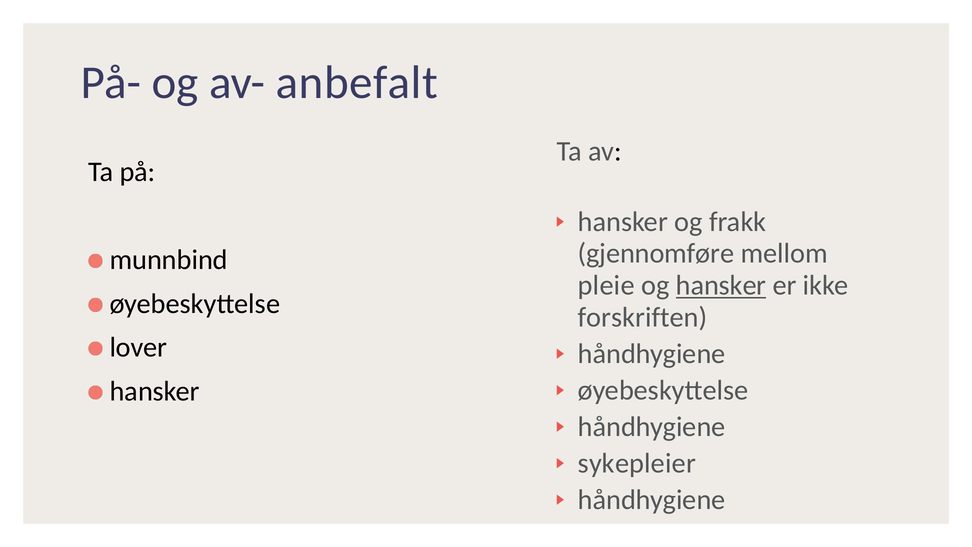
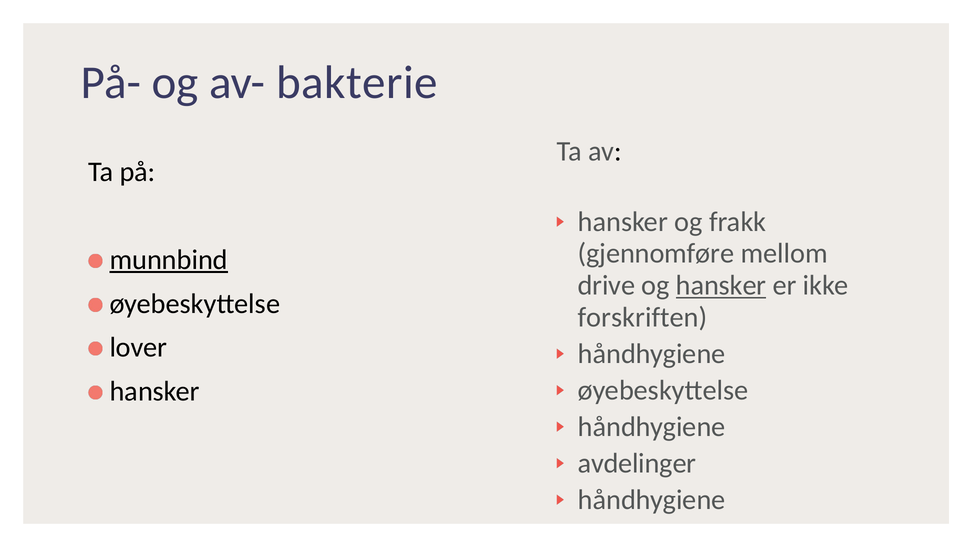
anbefalt: anbefalt -> bakterie (357, 82)
munnbind underline: none -> present (169, 260)
pleie: pleie -> drive (606, 285)
sykepleier: sykepleier -> avdelinger (637, 463)
